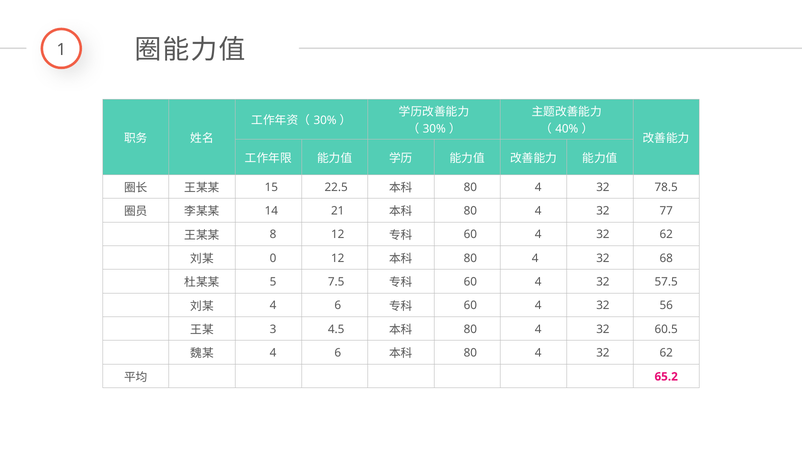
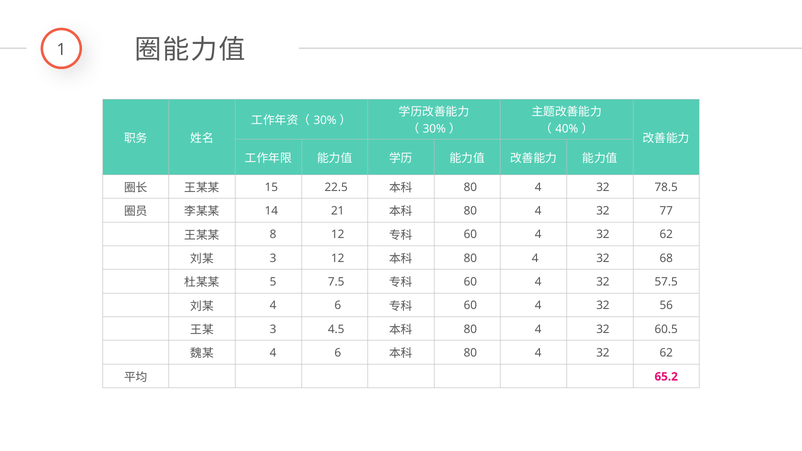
0: 0 -> 3 (273, 258)
